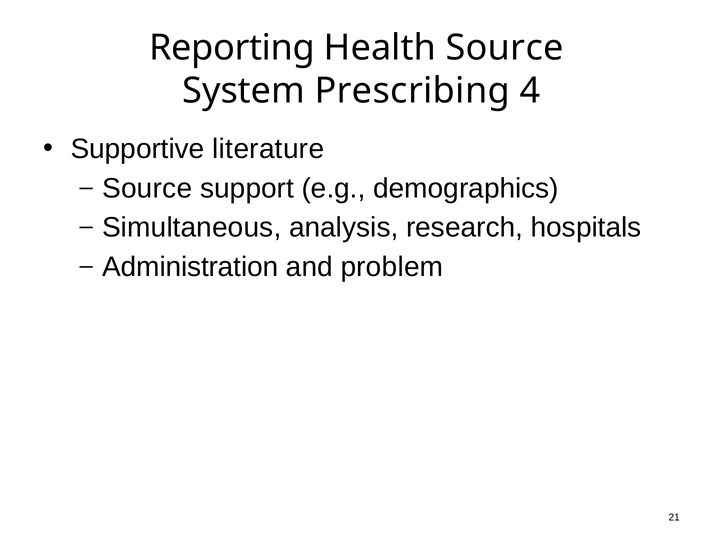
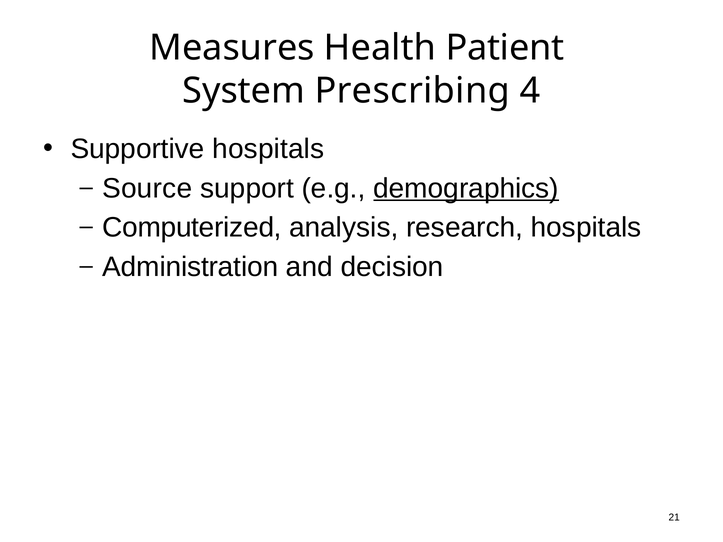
Reporting: Reporting -> Measures (232, 48)
Health Source: Source -> Patient (505, 48)
Supportive literature: literature -> hospitals (268, 149)
demographics underline: none -> present (466, 188)
Simultaneous: Simultaneous -> Computerized (192, 228)
problem: problem -> decision (392, 267)
